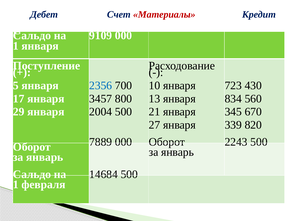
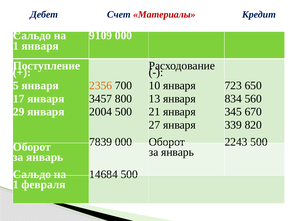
2356 colour: blue -> orange (101, 86)
430: 430 -> 650 (253, 86)
7889: 7889 -> 7839 (101, 142)
